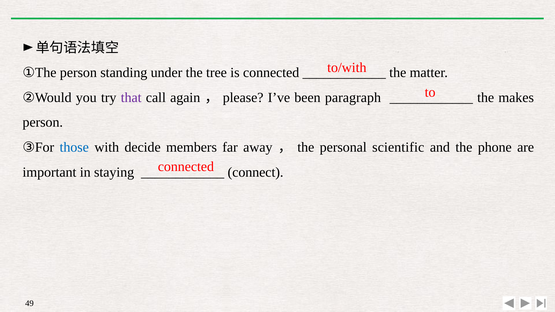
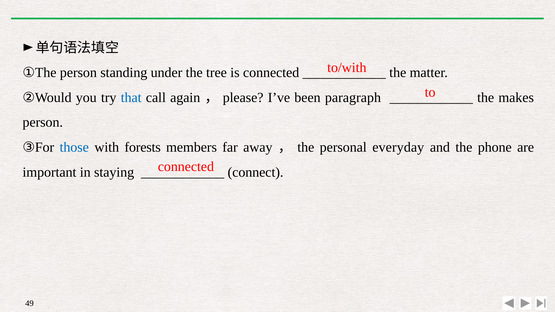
that colour: purple -> blue (131, 98)
decide: decide -> forests (143, 147)
scientific: scientific -> everyday (398, 147)
